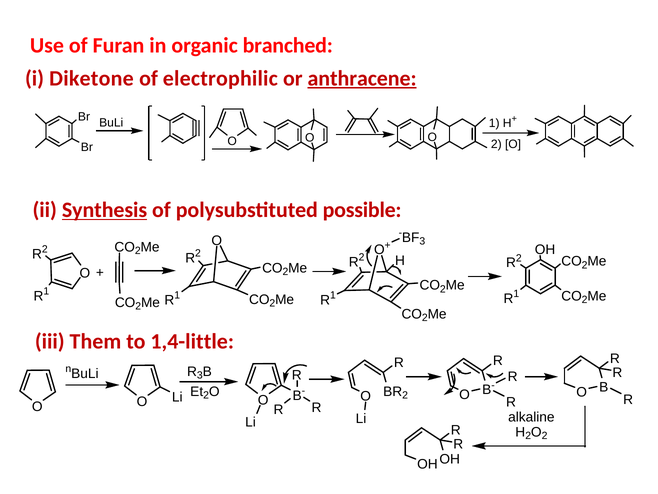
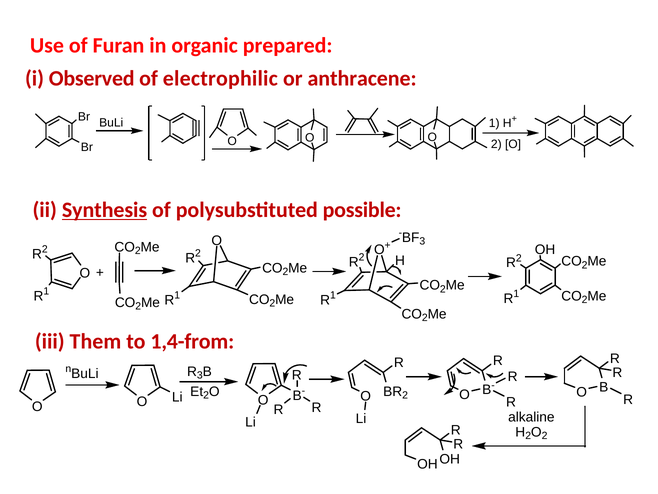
branched: branched -> prepared (288, 45)
Diketone: Diketone -> Observed (92, 78)
anthracene underline: present -> none (362, 78)
1,4-little: 1,4-little -> 1,4-from (192, 341)
